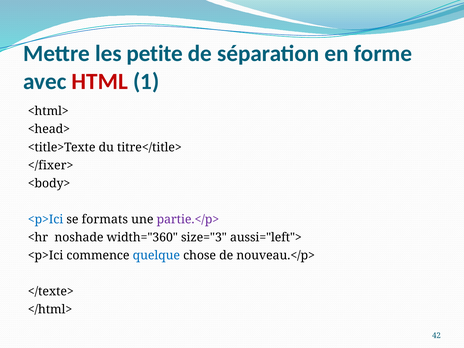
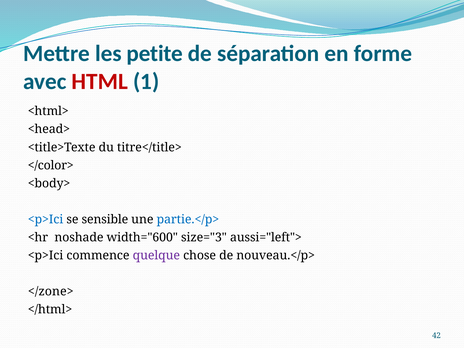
</fixer>: </fixer> -> </color> (51, 165)
formats: formats -> sensible (105, 219)
partie.</p> colour: purple -> blue (188, 219)
width="360: width="360 -> width="600 (142, 237)
quelque colour: blue -> purple (156, 255)
</texte>: </texte> -> </zone> (51, 292)
